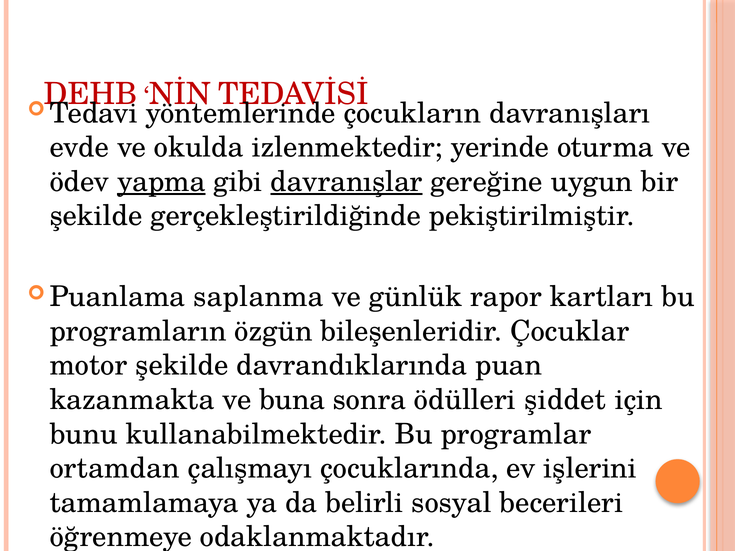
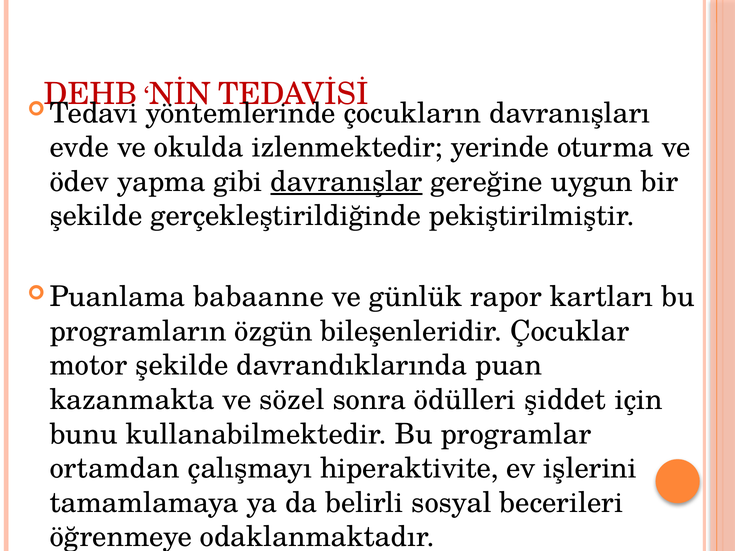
yapma underline: present -> none (161, 182)
saplanma: saplanma -> babaanne (259, 297)
buna: buna -> sözel (292, 400)
çocuklarında: çocuklarında -> hiperaktivite (409, 469)
